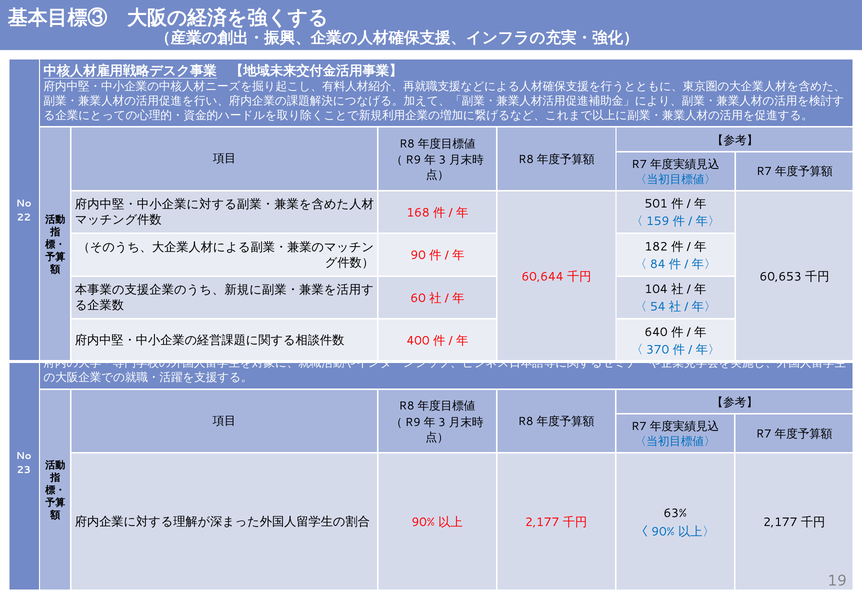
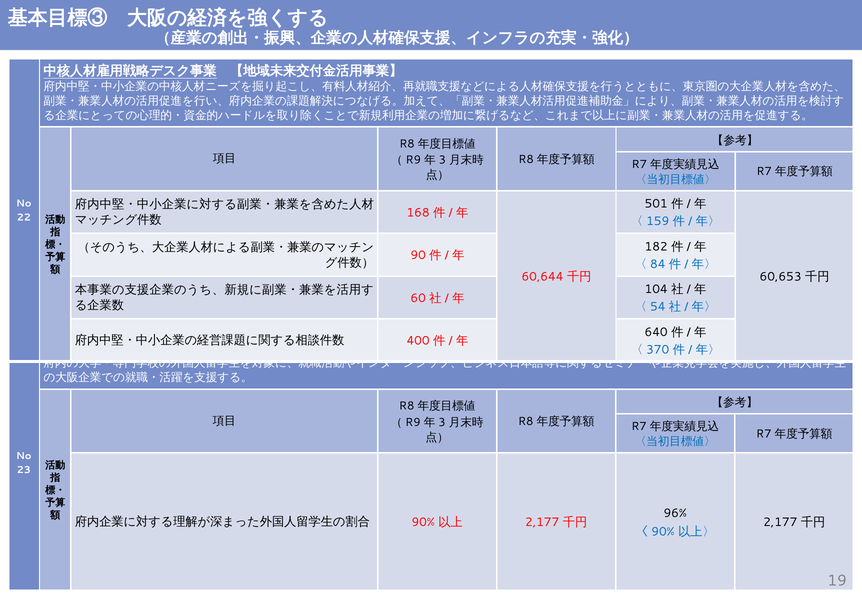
63%: 63% -> 96% (675, 513)
